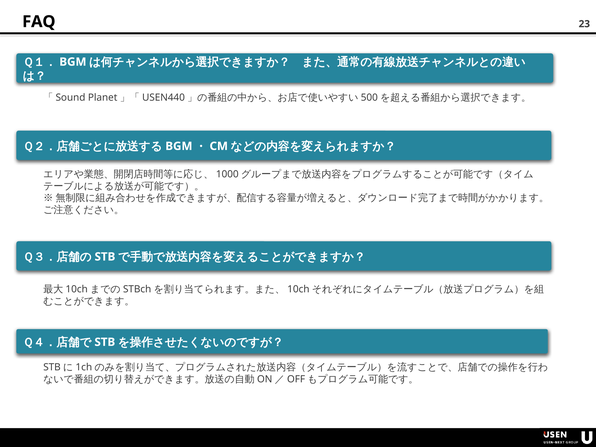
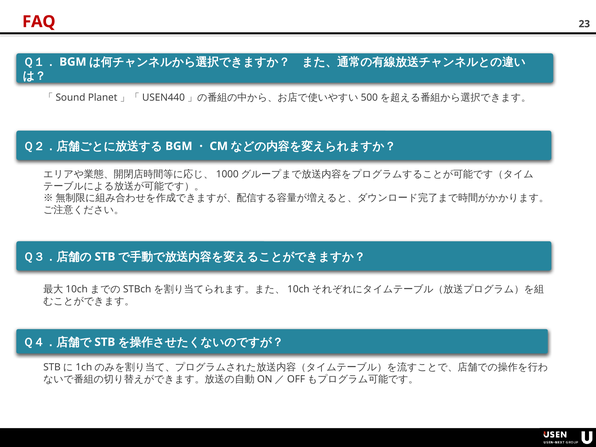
FAQ colour: black -> red (39, 22)
